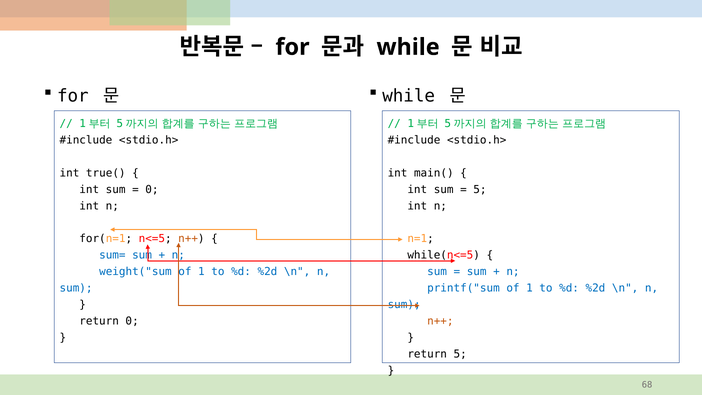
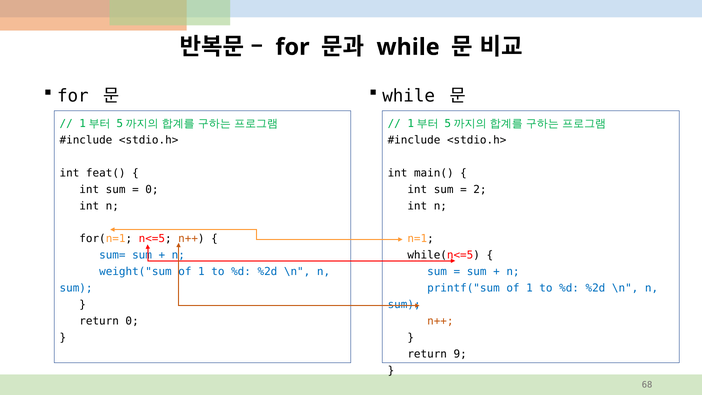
true(: true( -> feat( (106, 173)
5: 5 -> 2 (480, 189)
return 5: 5 -> 9 (460, 354)
